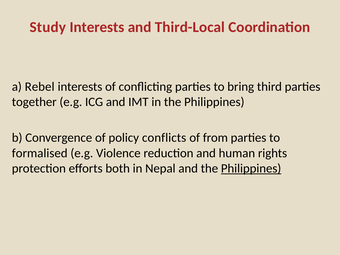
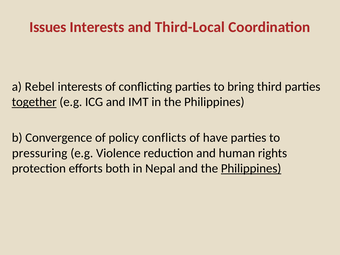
Study: Study -> Issues (48, 27)
together underline: none -> present (34, 102)
from: from -> have (215, 138)
formalised: formalised -> pressuring (40, 153)
